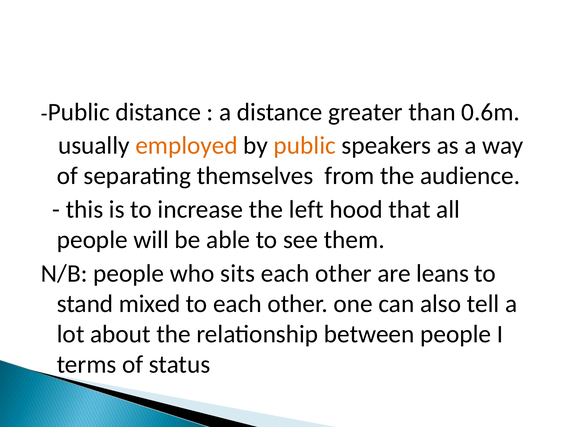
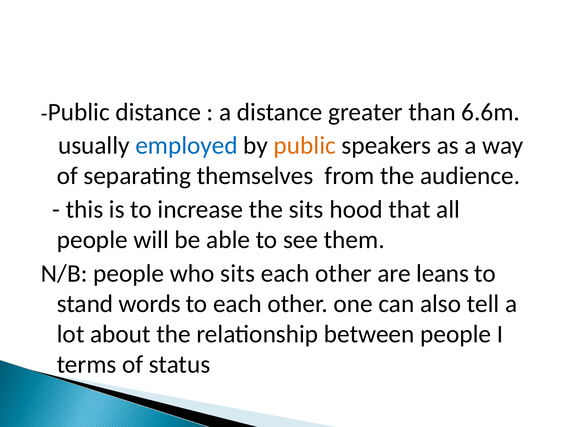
0.6m: 0.6m -> 6.6m (491, 112)
employed colour: orange -> blue (187, 145)
the left: left -> sits (306, 209)
mixed: mixed -> words (150, 304)
